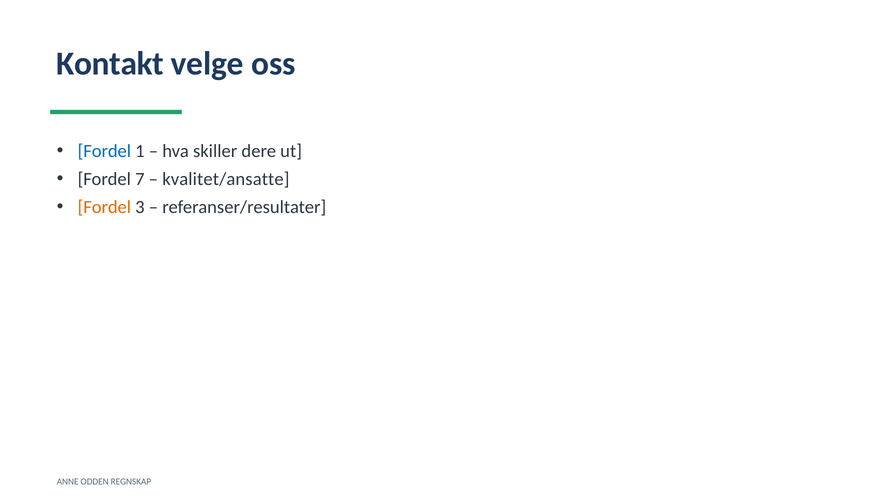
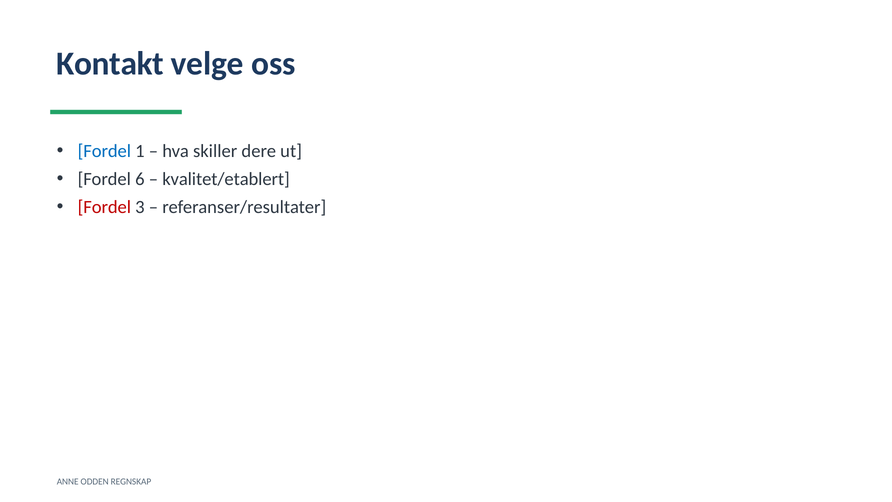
7: 7 -> 6 (140, 179)
kvalitet/ansatte: kvalitet/ansatte -> kvalitet/etablert (226, 179)
Fordel colour: orange -> red (104, 207)
